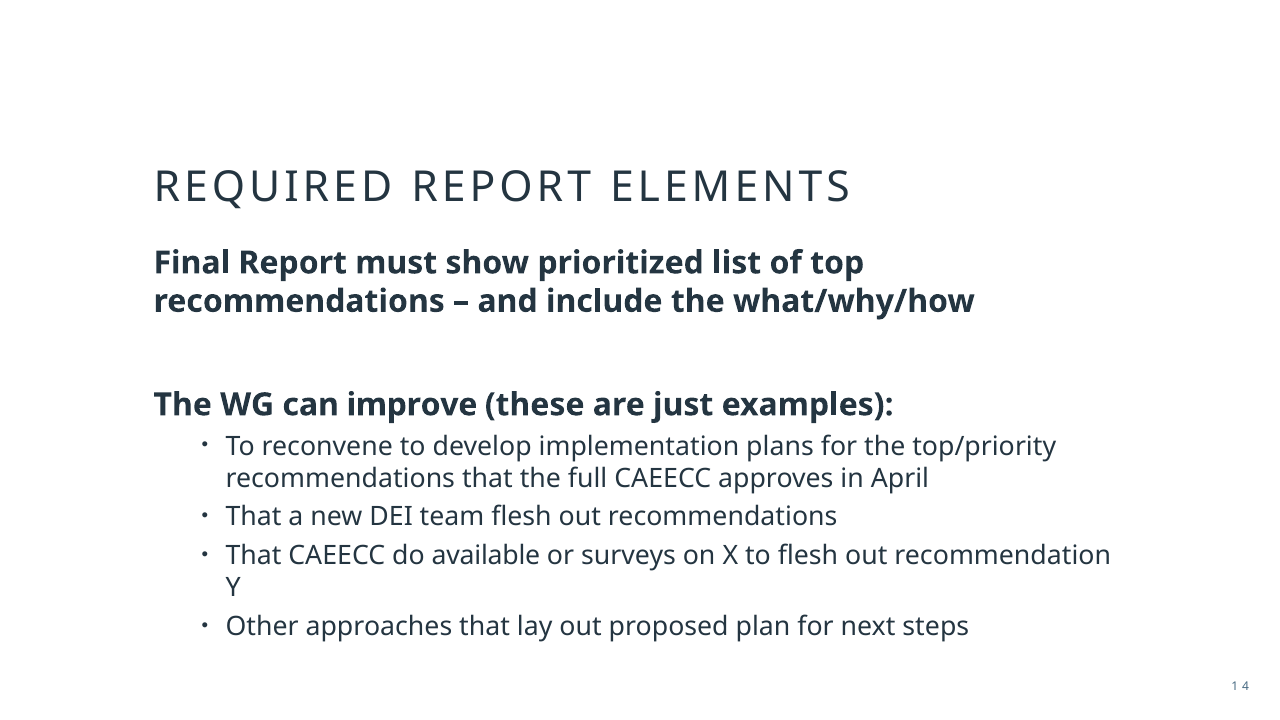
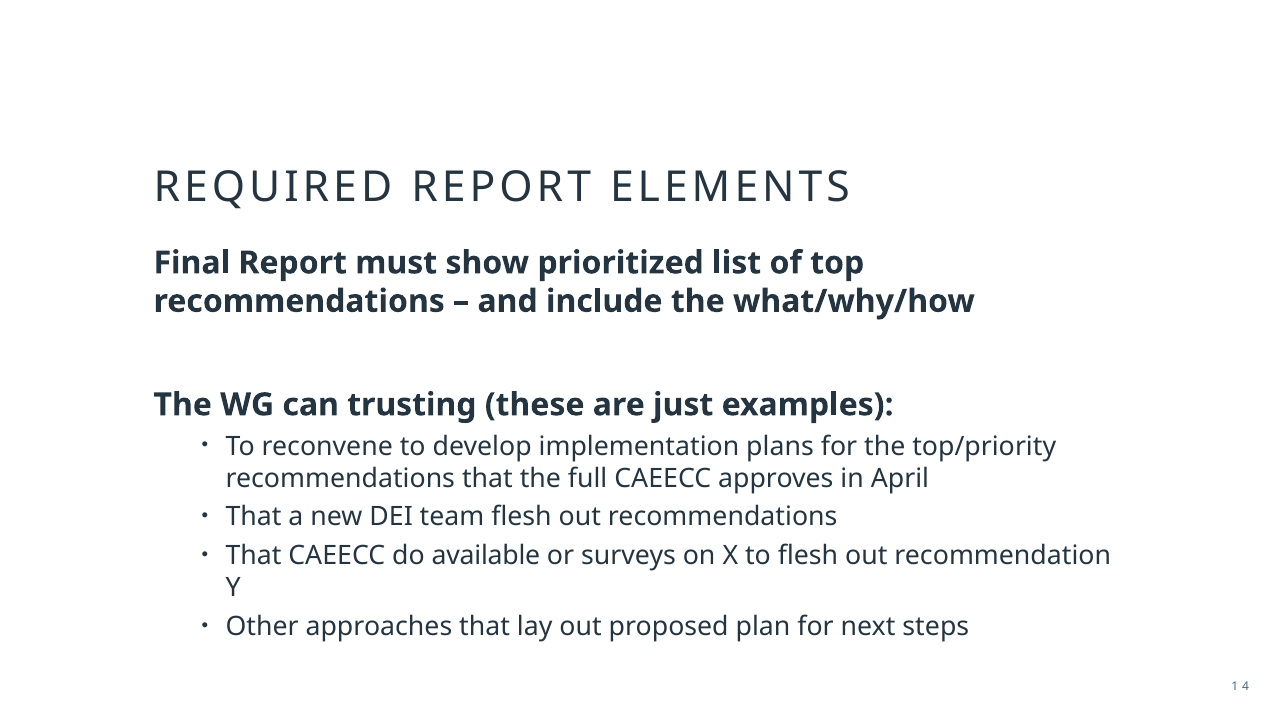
improve: improve -> trusting (412, 405)
